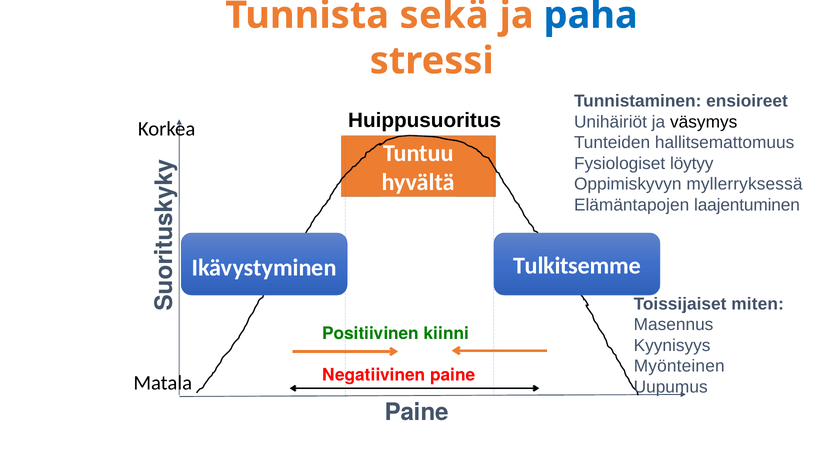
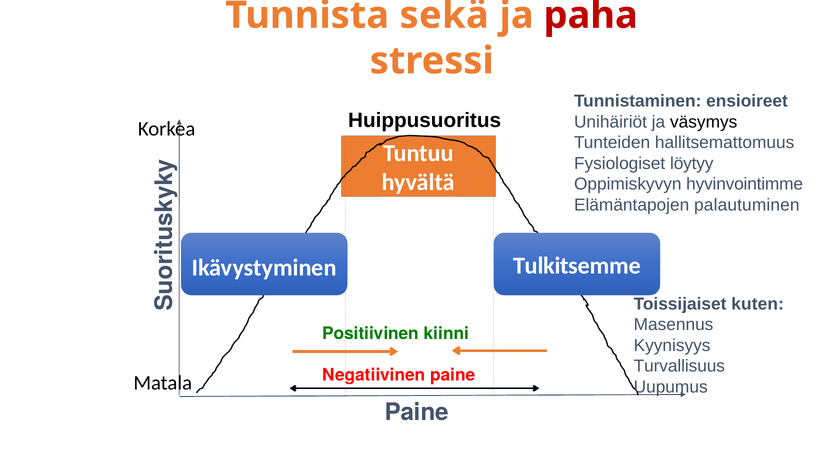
paha colour: blue -> red (591, 15)
myllerryksessä: myllerryksessä -> hyvinvointimme (745, 184)
laajentuminen: laajentuminen -> palautuminen (747, 205)
miten: miten -> kuten (758, 304)
Myönteinen: Myönteinen -> Turvallisuus (679, 366)
